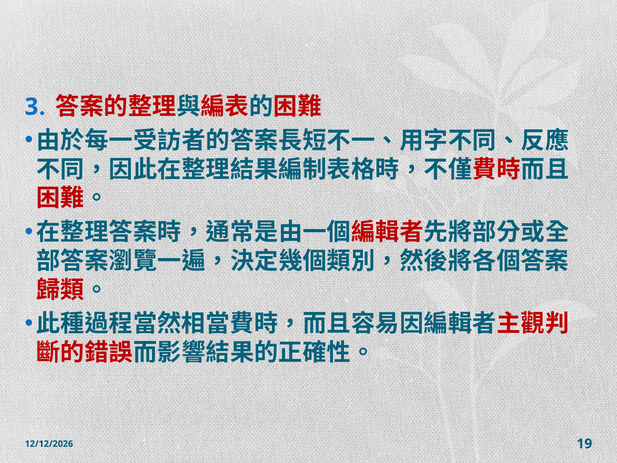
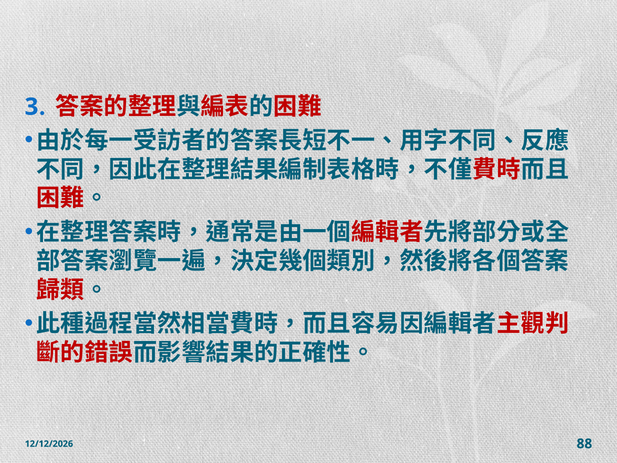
19: 19 -> 88 (584, 444)
